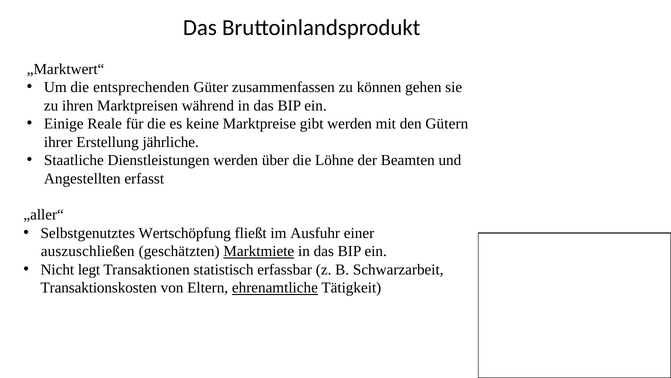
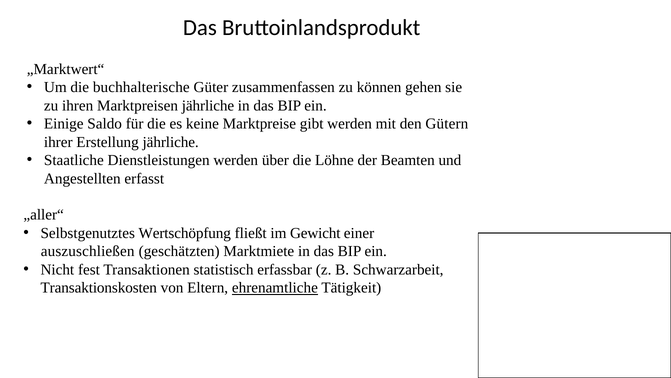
entsprechenden: entsprechenden -> buchhalterische (141, 87)
Marktpreisen während: während -> jährliche (208, 105)
Reale: Reale -> Saldo (105, 124)
Ausfuhr: Ausfuhr -> Gewicht (315, 233)
Marktmiete underline: present -> none (259, 251)
legt: legt -> fest (89, 269)
